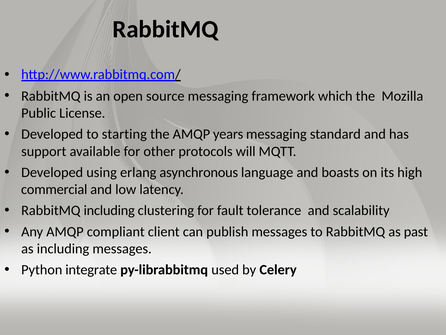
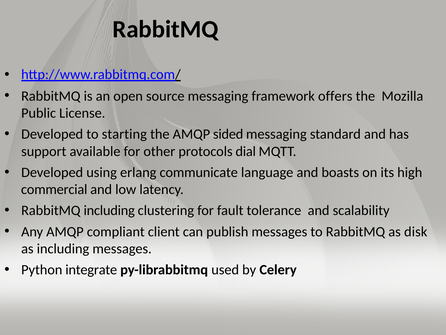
which: which -> offers (335, 96)
years: years -> sided (228, 134)
will: will -> dial (246, 151)
asynchronous: asynchronous -> communicate (199, 172)
past: past -> disk (416, 231)
